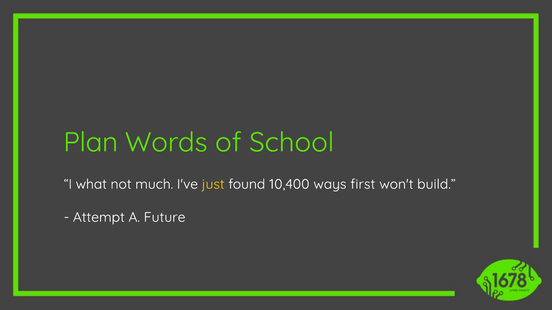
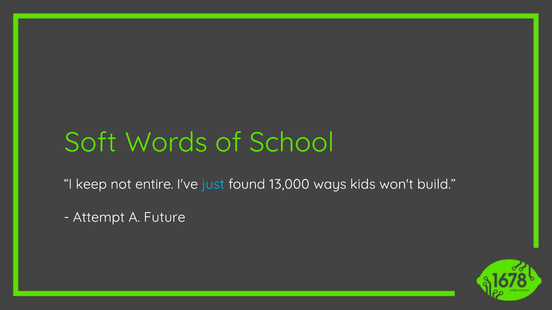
Plan: Plan -> Soft (90, 143)
what: what -> keep (91, 184)
much: much -> entire (154, 184)
just colour: yellow -> light blue (213, 184)
10,400: 10,400 -> 13,000 (289, 184)
first: first -> kids (363, 184)
